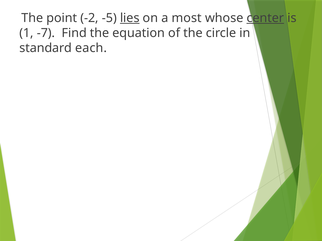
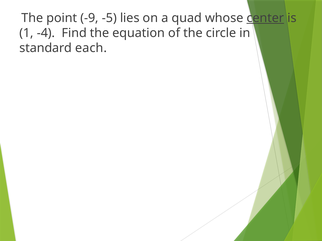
-2: -2 -> -9 (89, 18)
lies underline: present -> none (130, 18)
most: most -> quad (187, 18)
-7: -7 -> -4 (46, 33)
